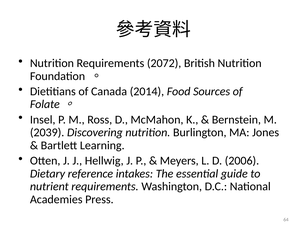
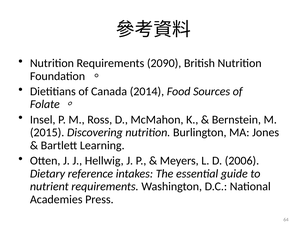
2072: 2072 -> 2090 (164, 63)
2039: 2039 -> 2015 (47, 133)
